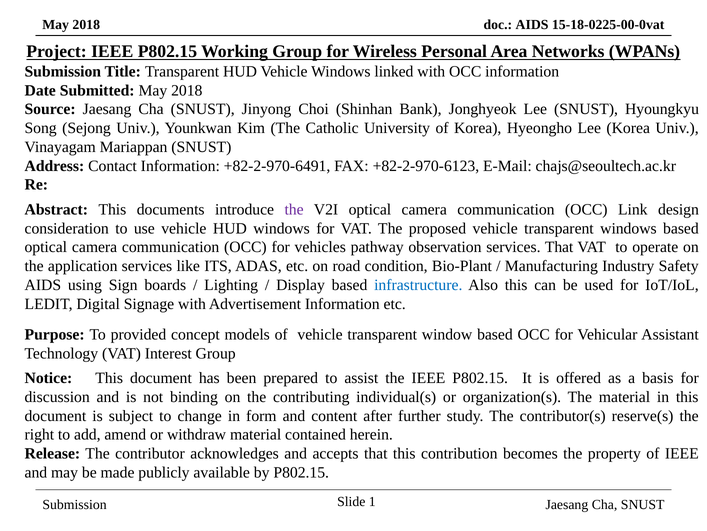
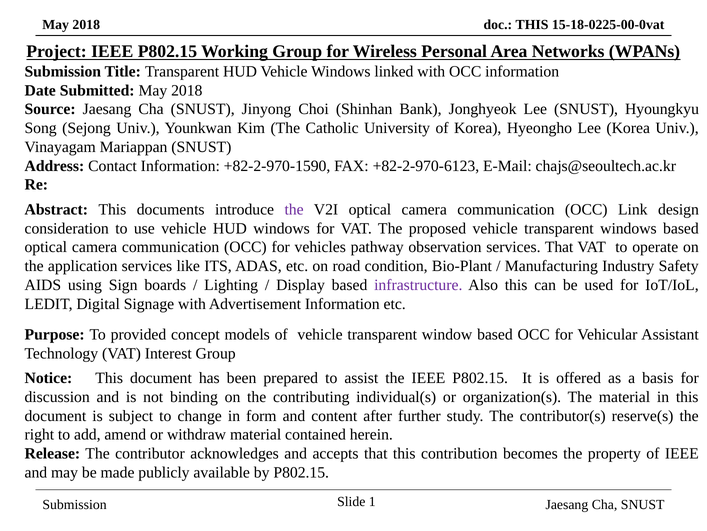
AIDS: AIDS -> THIS (532, 24)
+82-2-970-6491: +82-2-970-6491 -> +82-2-970-1590 (277, 166)
infrastructure colour: blue -> purple (418, 285)
